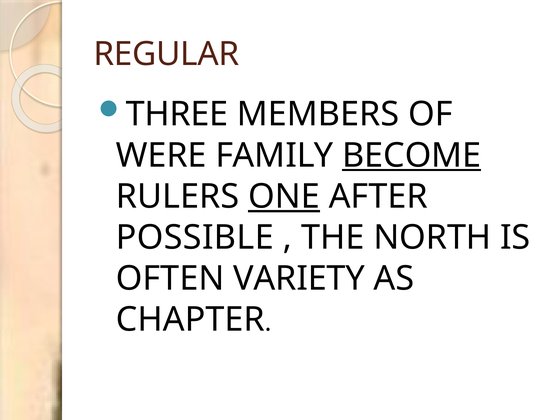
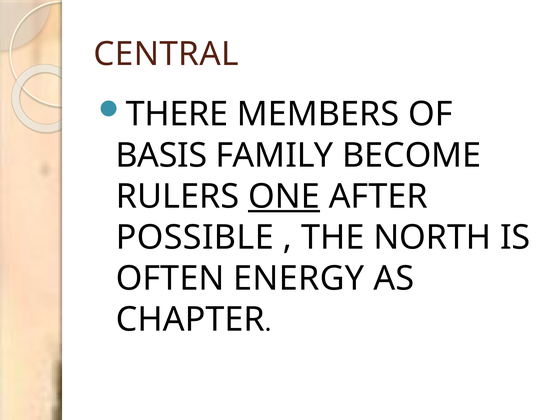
REGULAR: REGULAR -> CENTRAL (166, 54)
THREE: THREE -> THERE (177, 114)
WERE: WERE -> BASIS (161, 155)
BECOME underline: present -> none (412, 155)
VARIETY: VARIETY -> ENERGY (299, 279)
